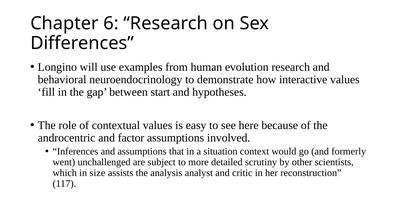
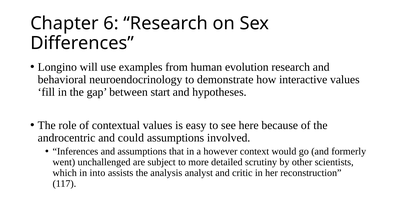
factor: factor -> could (131, 138)
situation: situation -> however (220, 152)
size: size -> into (97, 173)
